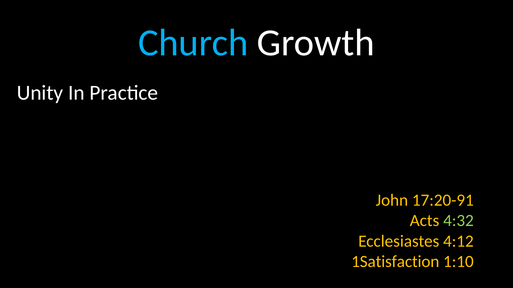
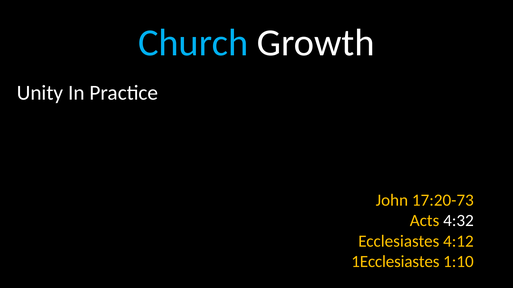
17:20-91: 17:20-91 -> 17:20-73 (443, 201)
4:32 colour: light green -> white (458, 221)
1Satisfaction: 1Satisfaction -> 1Ecclesiastes (395, 262)
